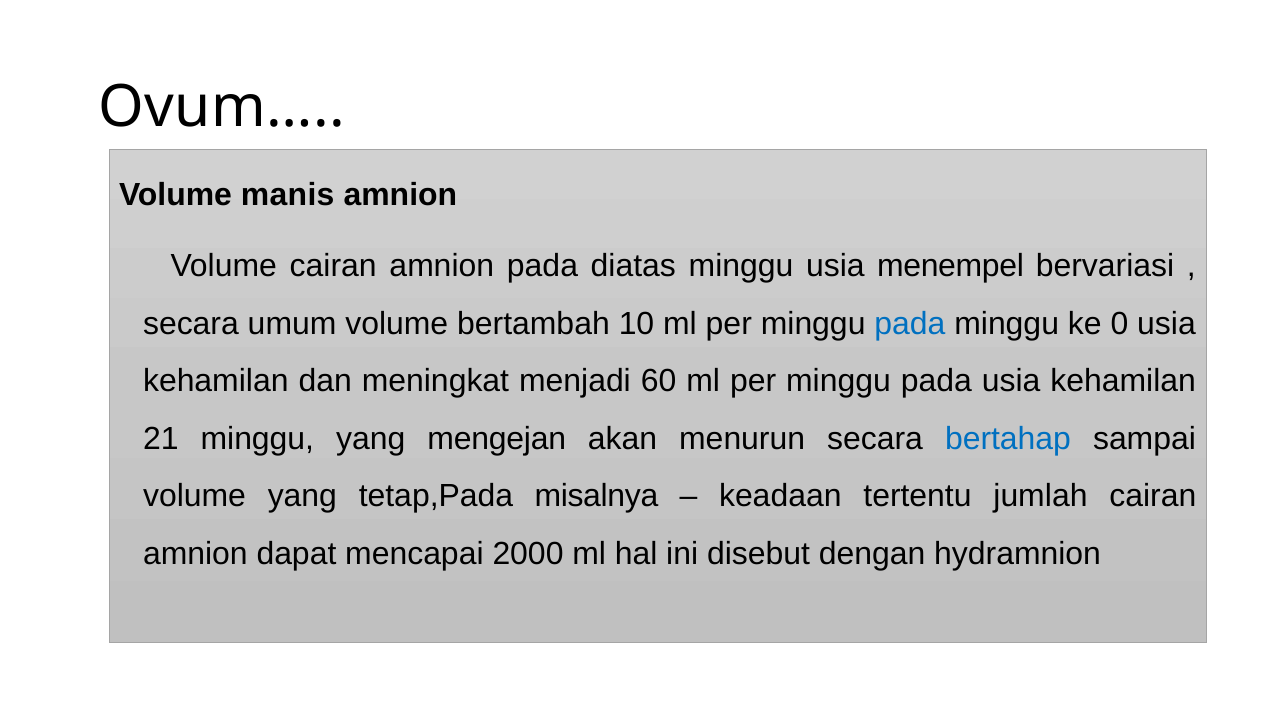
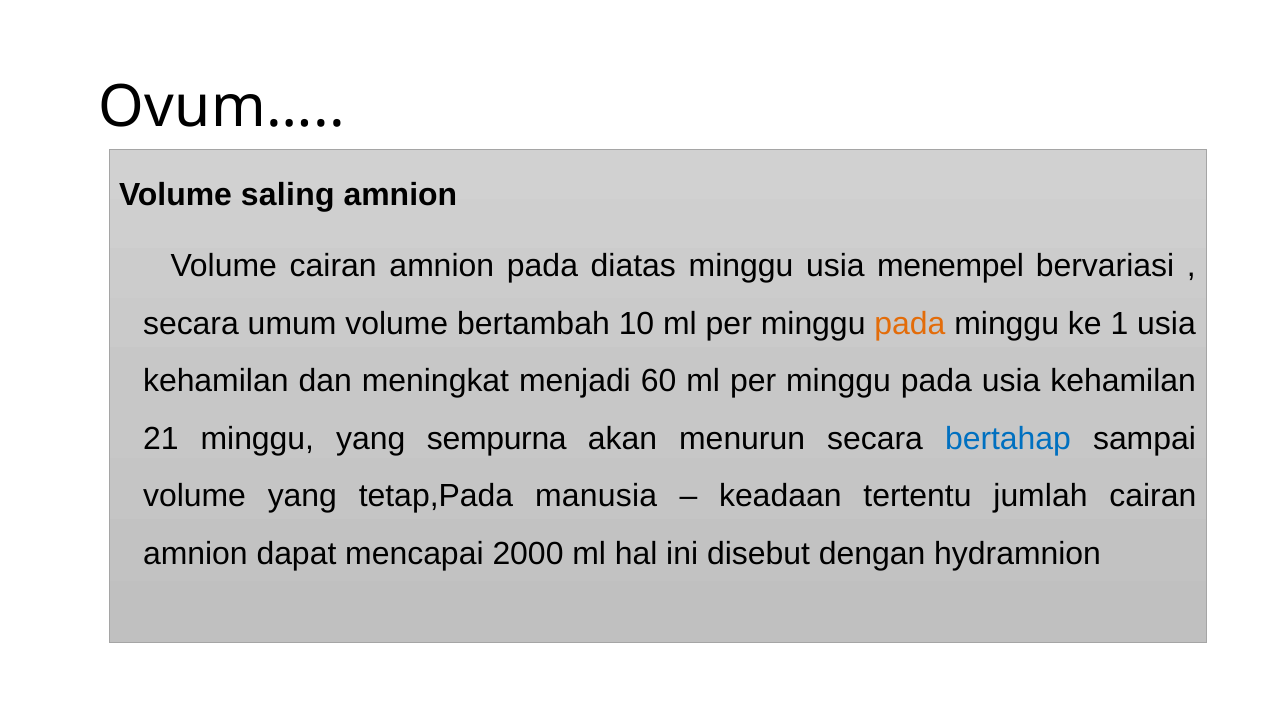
manis: manis -> saling (288, 195)
pada colour: blue -> orange (910, 323)
0: 0 -> 1 (1119, 323)
mengejan: mengejan -> sempurna (497, 438)
misalnya: misalnya -> manusia (596, 496)
